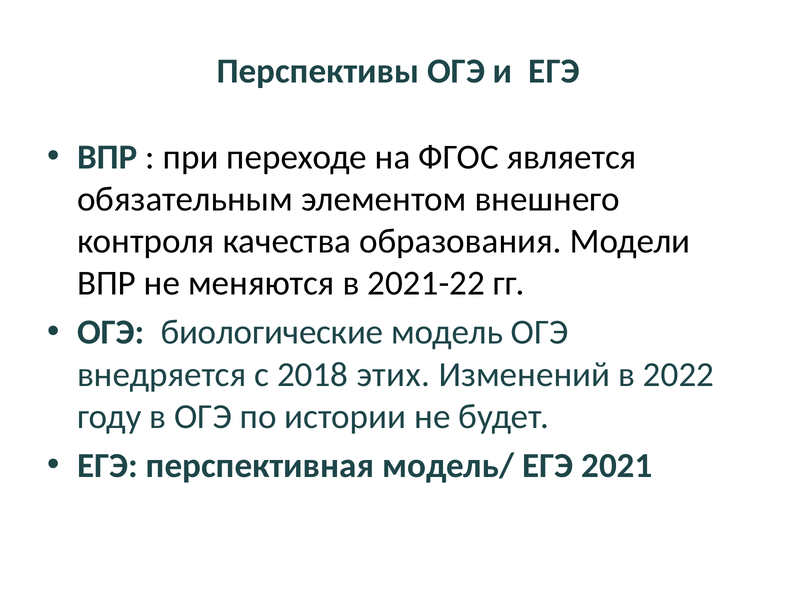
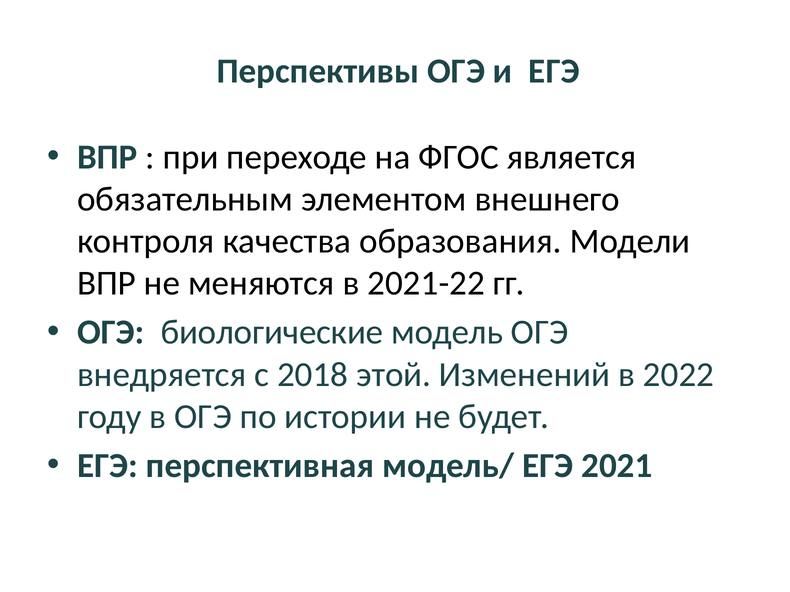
этих: этих -> этой (394, 375)
